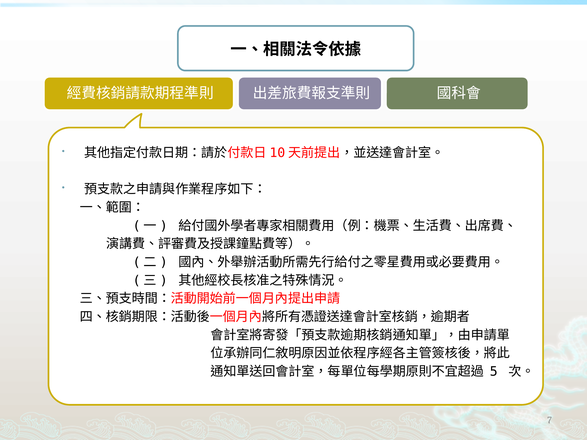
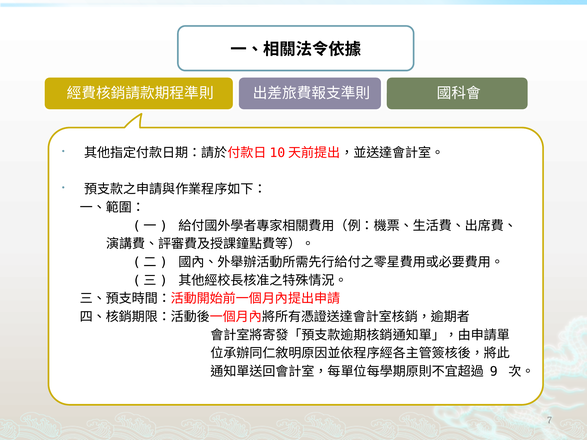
5: 5 -> 9 (494, 372)
